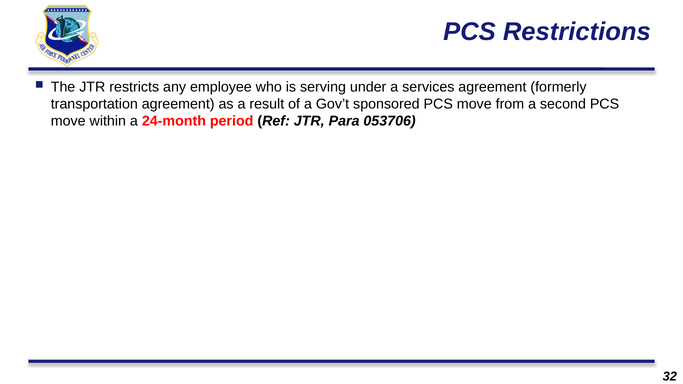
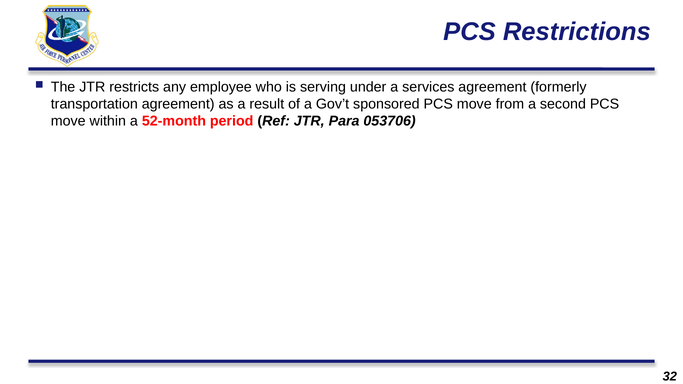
24-month: 24-month -> 52-month (174, 121)
